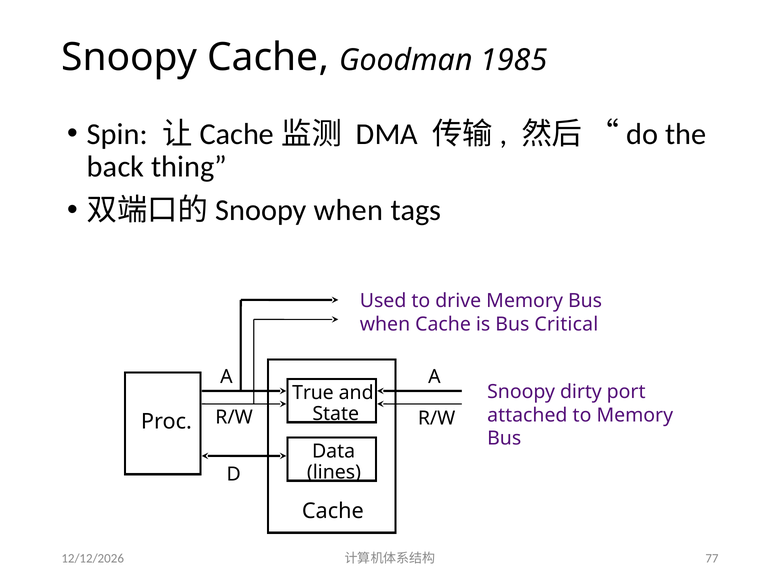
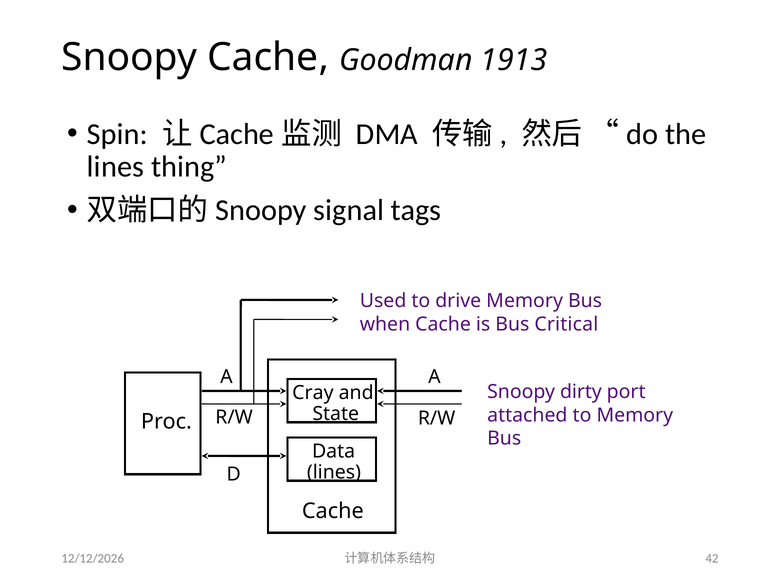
1985: 1985 -> 1913 (514, 60)
back: back -> lines (116, 167)
when: when -> signal (349, 210)
True: True -> Cray (313, 393)
77: 77 -> 42 (712, 559)
